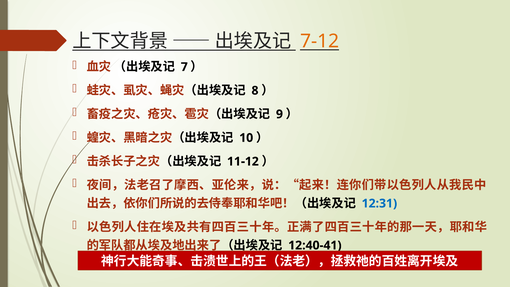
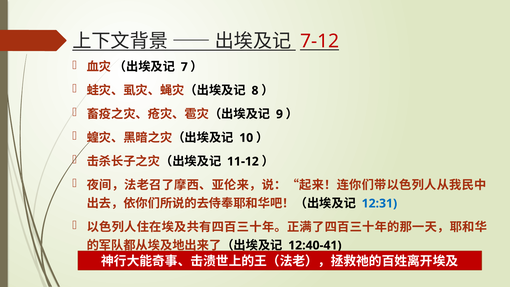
7-12 colour: orange -> red (320, 41)
